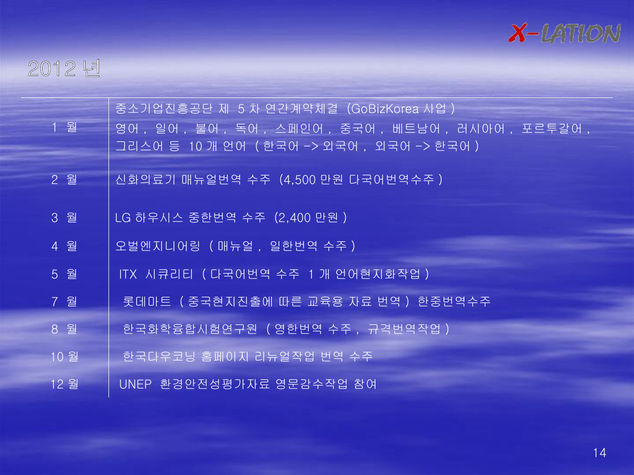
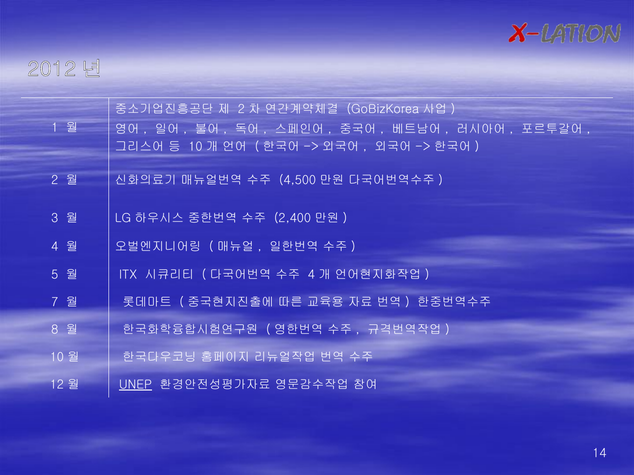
5: 5 -> 2 (241, 109)
1: 1 -> 4 (311, 275)
UNEP underline: none -> present (135, 385)
